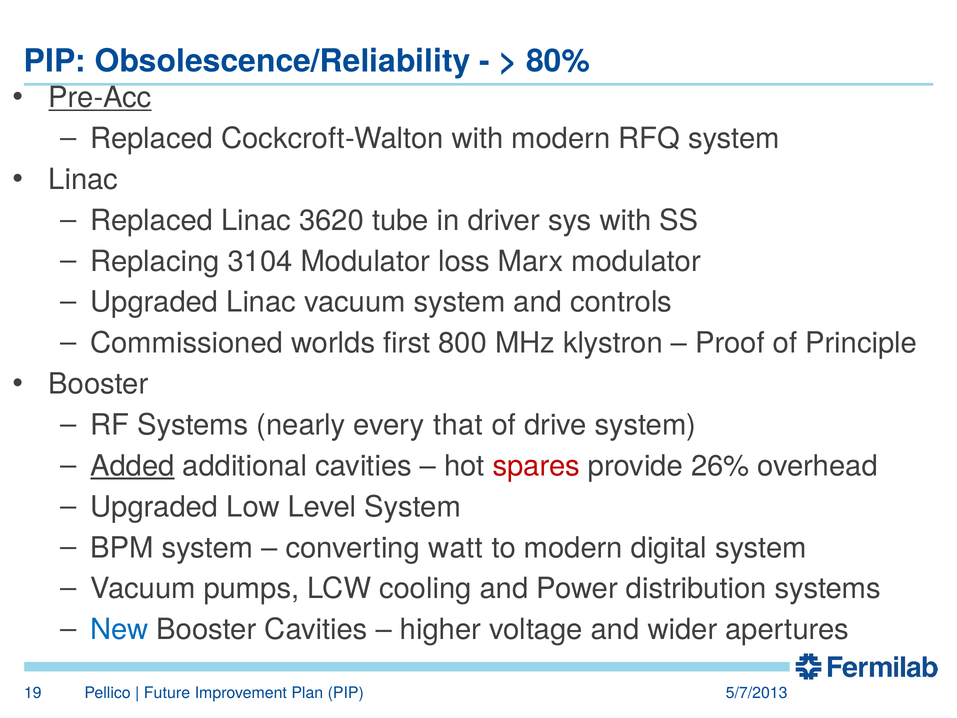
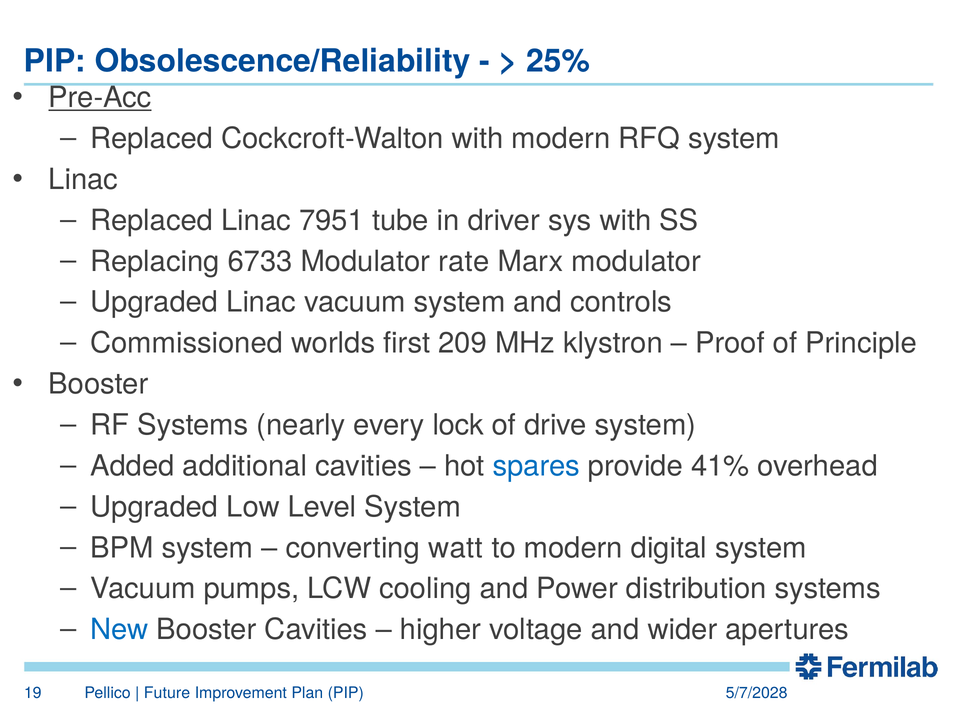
80%: 80% -> 25% (558, 61)
3620: 3620 -> 7951 (331, 220)
3104: 3104 -> 6733 (260, 261)
loss: loss -> rate (464, 261)
800: 800 -> 209 (463, 343)
that: that -> lock (458, 425)
Added underline: present -> none (132, 466)
spares colour: red -> blue (536, 466)
26%: 26% -> 41% (720, 466)
5/7/2013: 5/7/2013 -> 5/7/2028 (757, 693)
